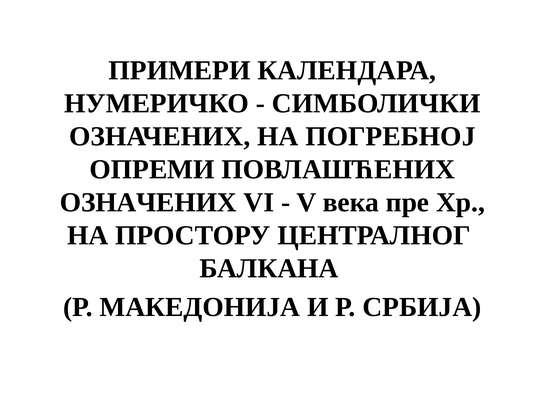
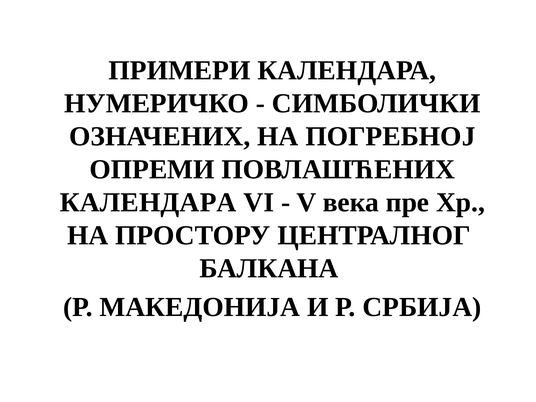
ОЗНАЧЕНИХ: ОЗНАЧЕНИХ -> КАЛЕНДАРА (148, 202)
